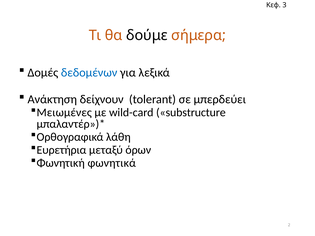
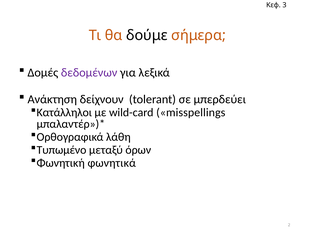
δεδομένων colour: blue -> purple (89, 73)
Μειωμένες: Μειωμένες -> Κατάλληλοι (64, 113)
substructure: substructure -> misspellings (191, 113)
Ευρετήρια: Ευρετήρια -> Τυπωμένο (62, 150)
